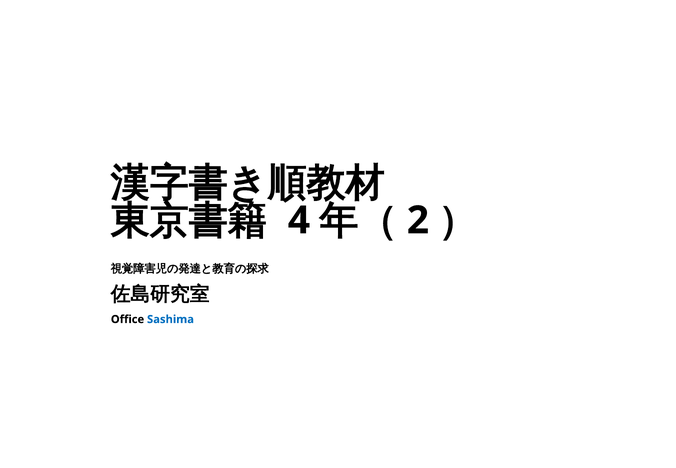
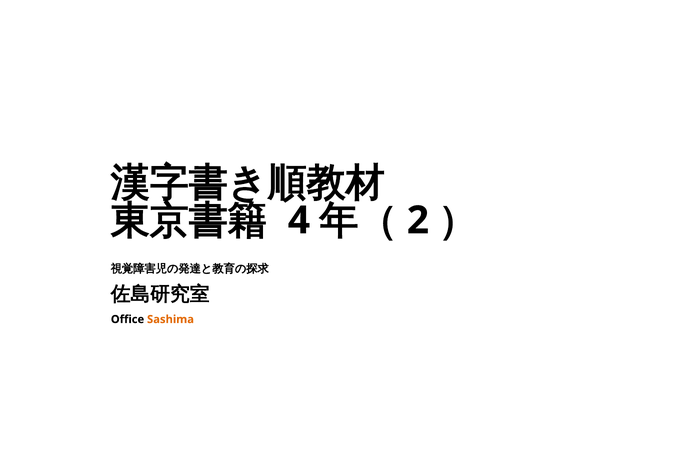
Sashima colour: blue -> orange (170, 319)
